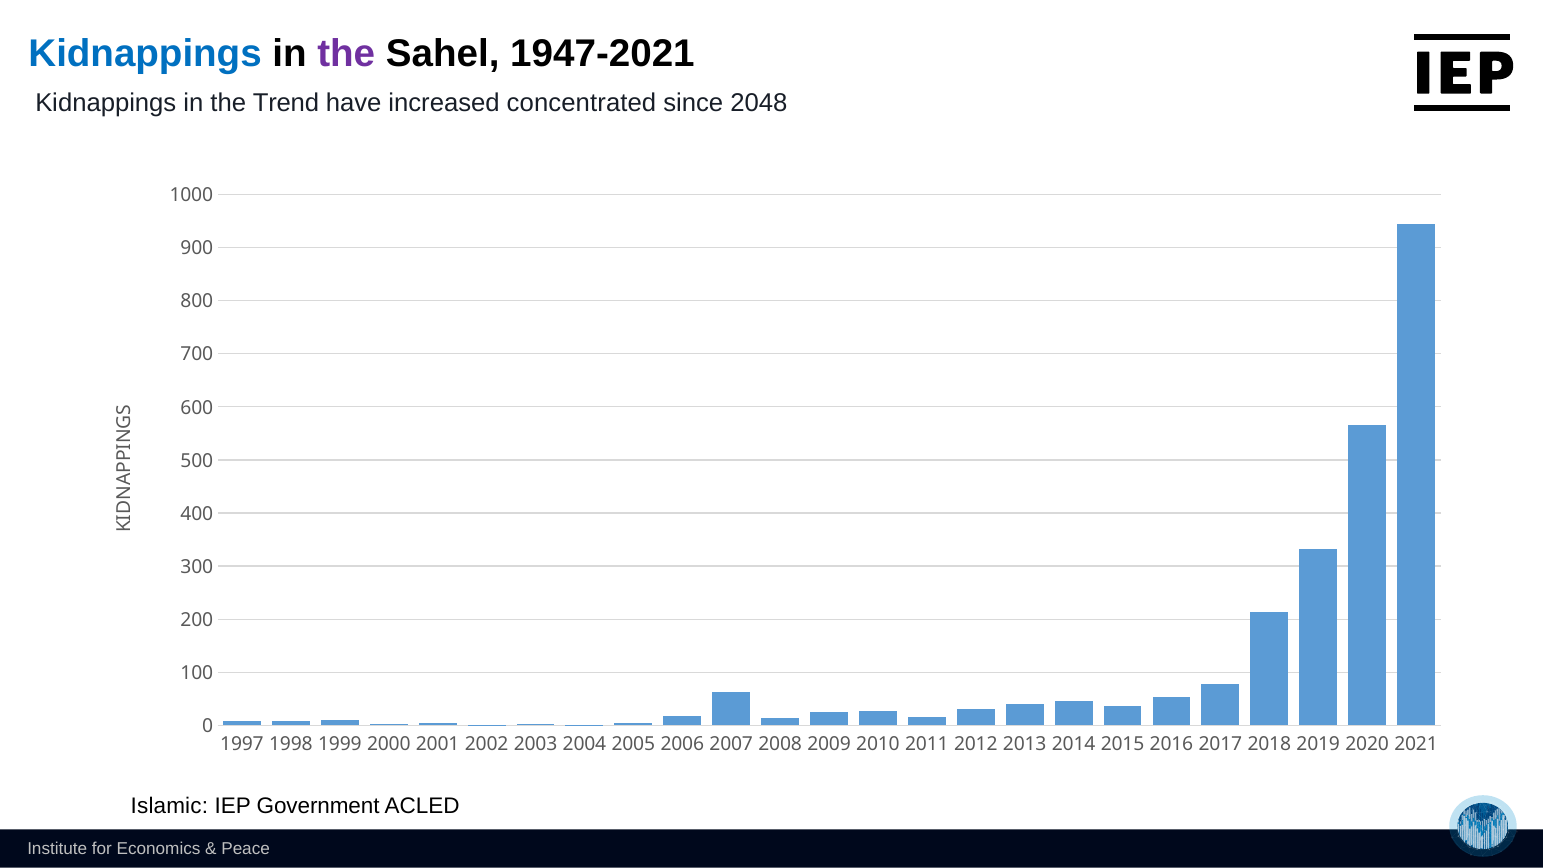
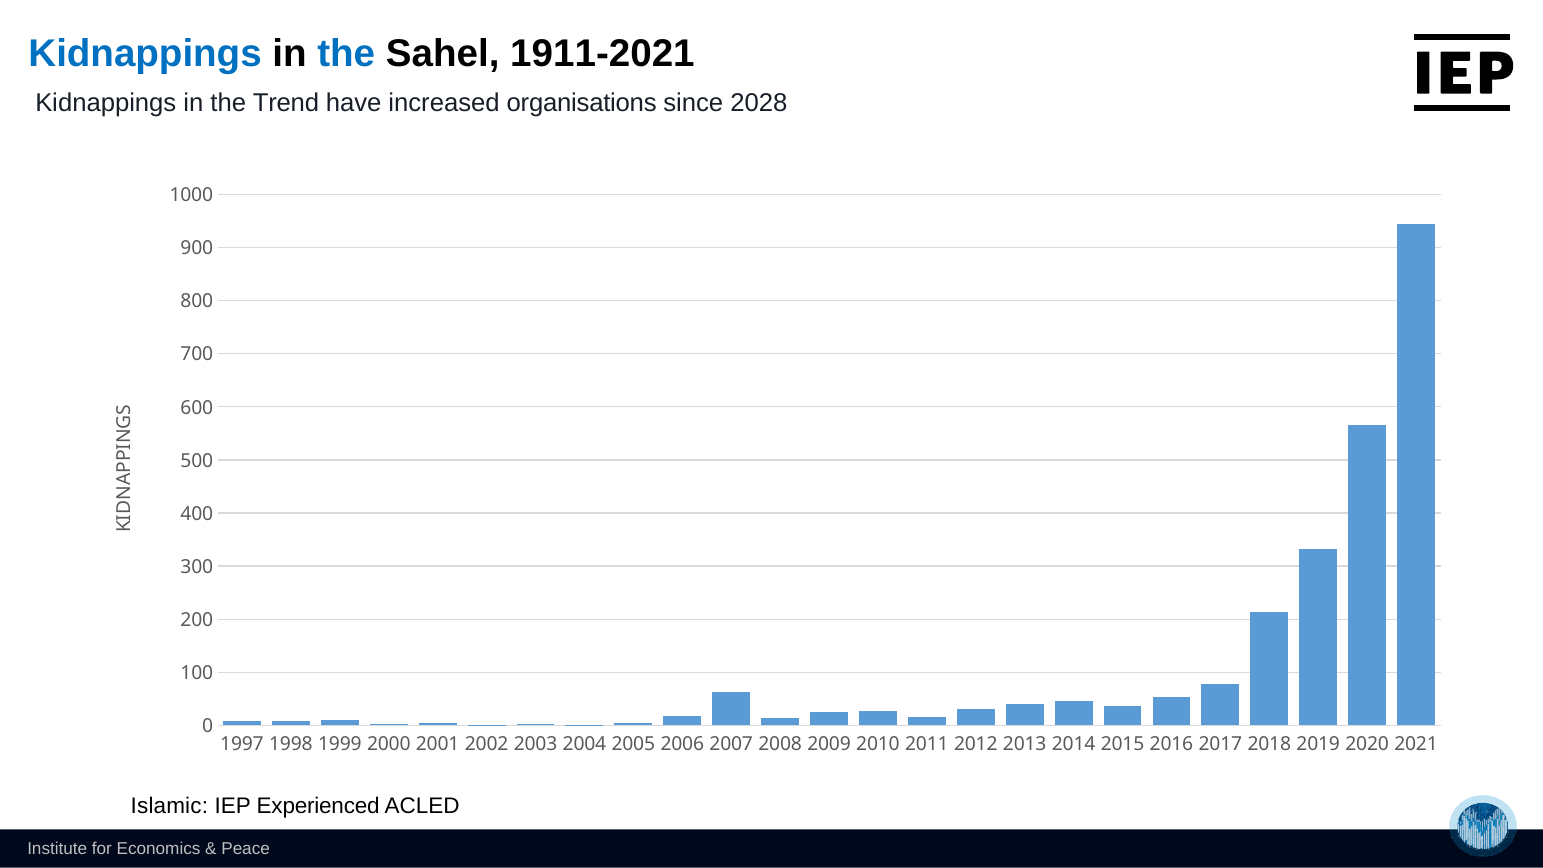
the colour: purple -> blue (346, 54)
1947-2021: 1947-2021 -> 1911-2021 (602, 54)
concentrated: concentrated -> organisations (582, 103)
2048: 2048 -> 2028 (759, 103)
Government: Government -> Experienced (318, 806)
